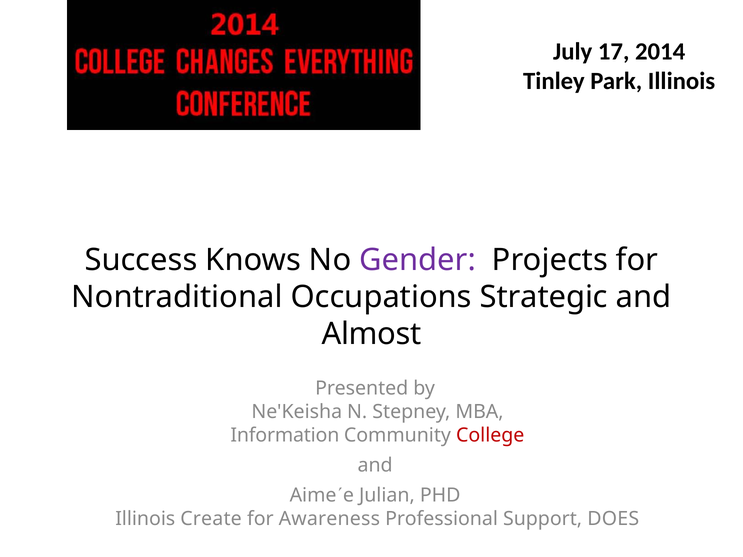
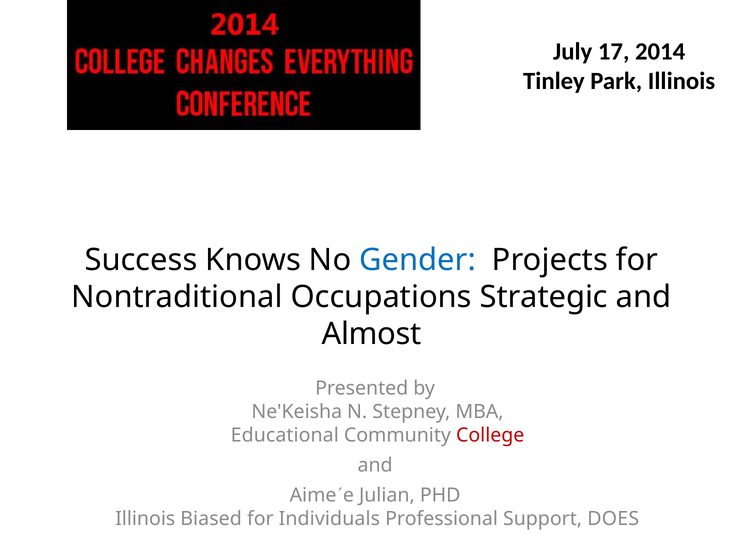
Gender colour: purple -> blue (418, 260)
Information: Information -> Educational (285, 435)
Create: Create -> Biased (211, 519)
Awareness: Awareness -> Individuals (329, 519)
